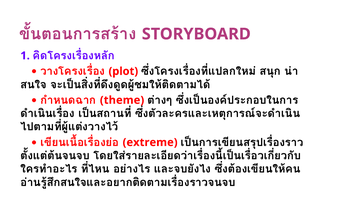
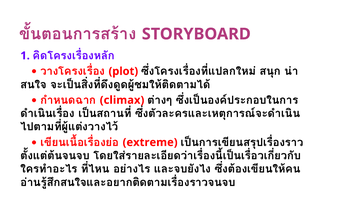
theme: theme -> climax (122, 100)
